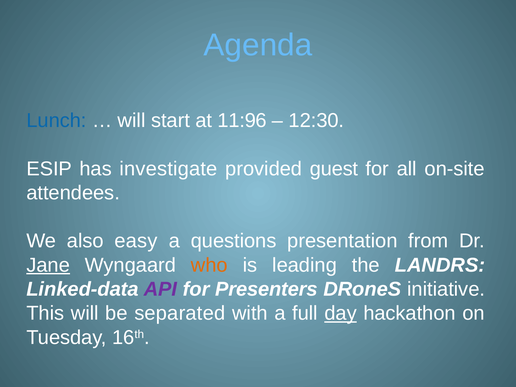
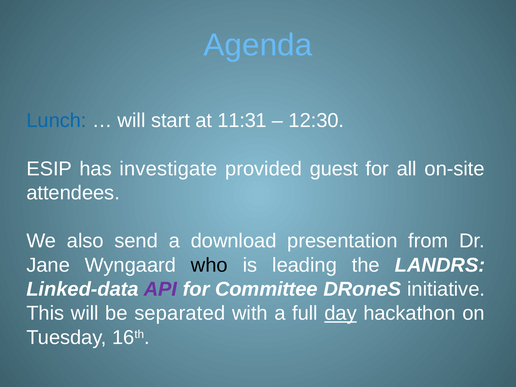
11:96: 11:96 -> 11:31 (242, 121)
easy: easy -> send (136, 241)
questions: questions -> download (234, 241)
Jane underline: present -> none (48, 265)
who colour: orange -> black (209, 265)
Presenters: Presenters -> Committee (266, 289)
